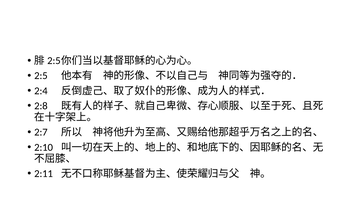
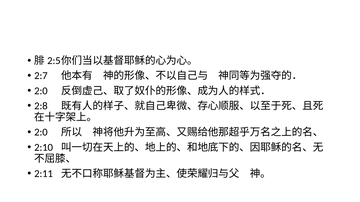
2:5: 2:5 -> 2:7 (41, 76)
2:4: 2:4 -> 2:0 (41, 91)
2:7: 2:7 -> 2:0 (41, 133)
